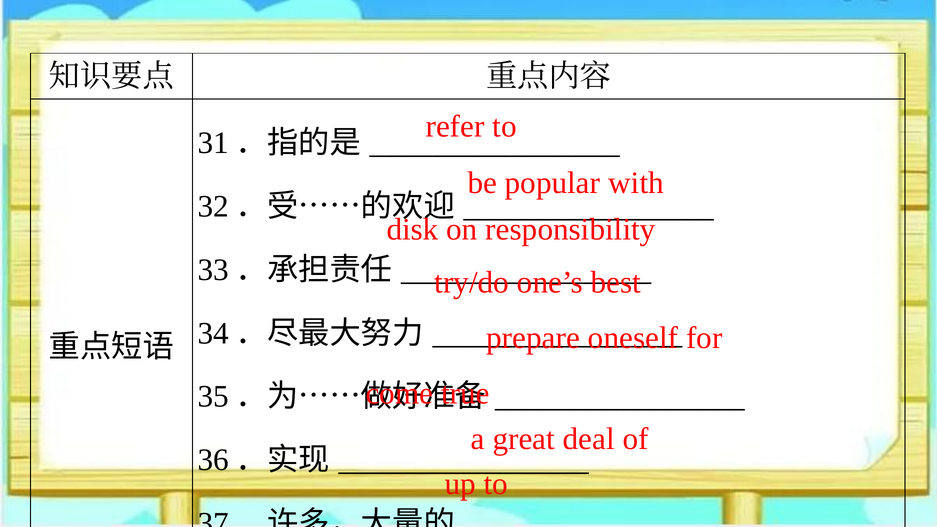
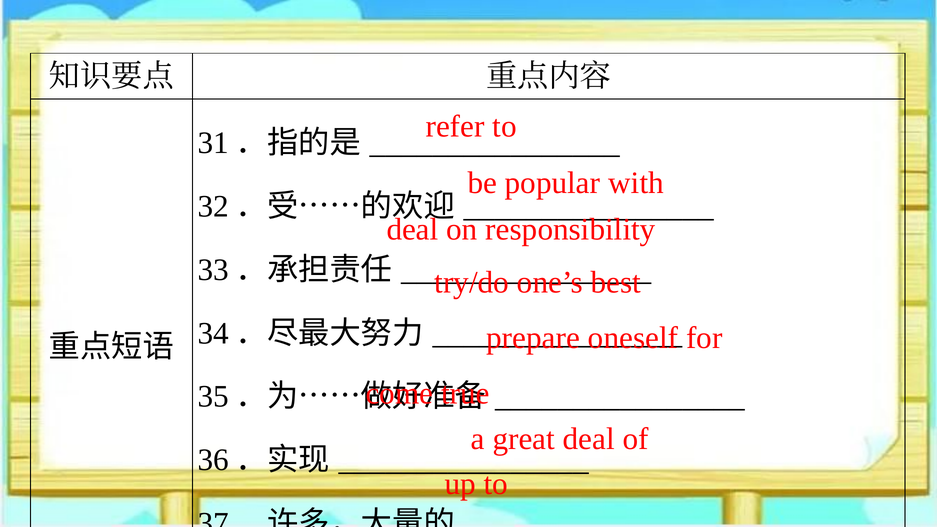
disk: disk -> deal (412, 229)
